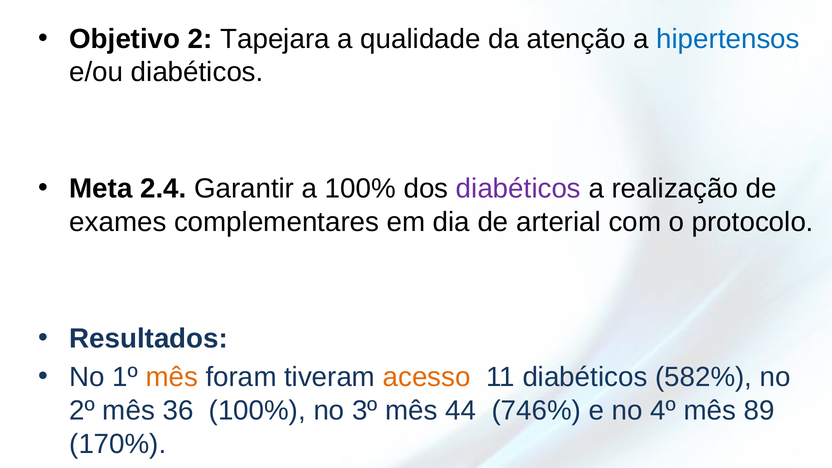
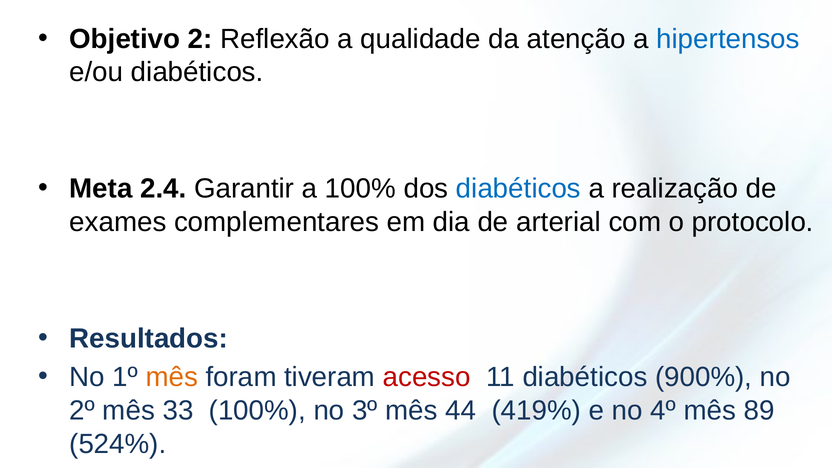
Tapejara: Tapejara -> Reflexão (275, 39)
diabéticos colour: purple -> blue (518, 189)
acesso colour: orange -> red (427, 377)
582%: 582% -> 900% (704, 377)
36: 36 -> 33 (178, 411)
746%: 746% -> 419% (536, 411)
170%: 170% -> 524% (118, 444)
